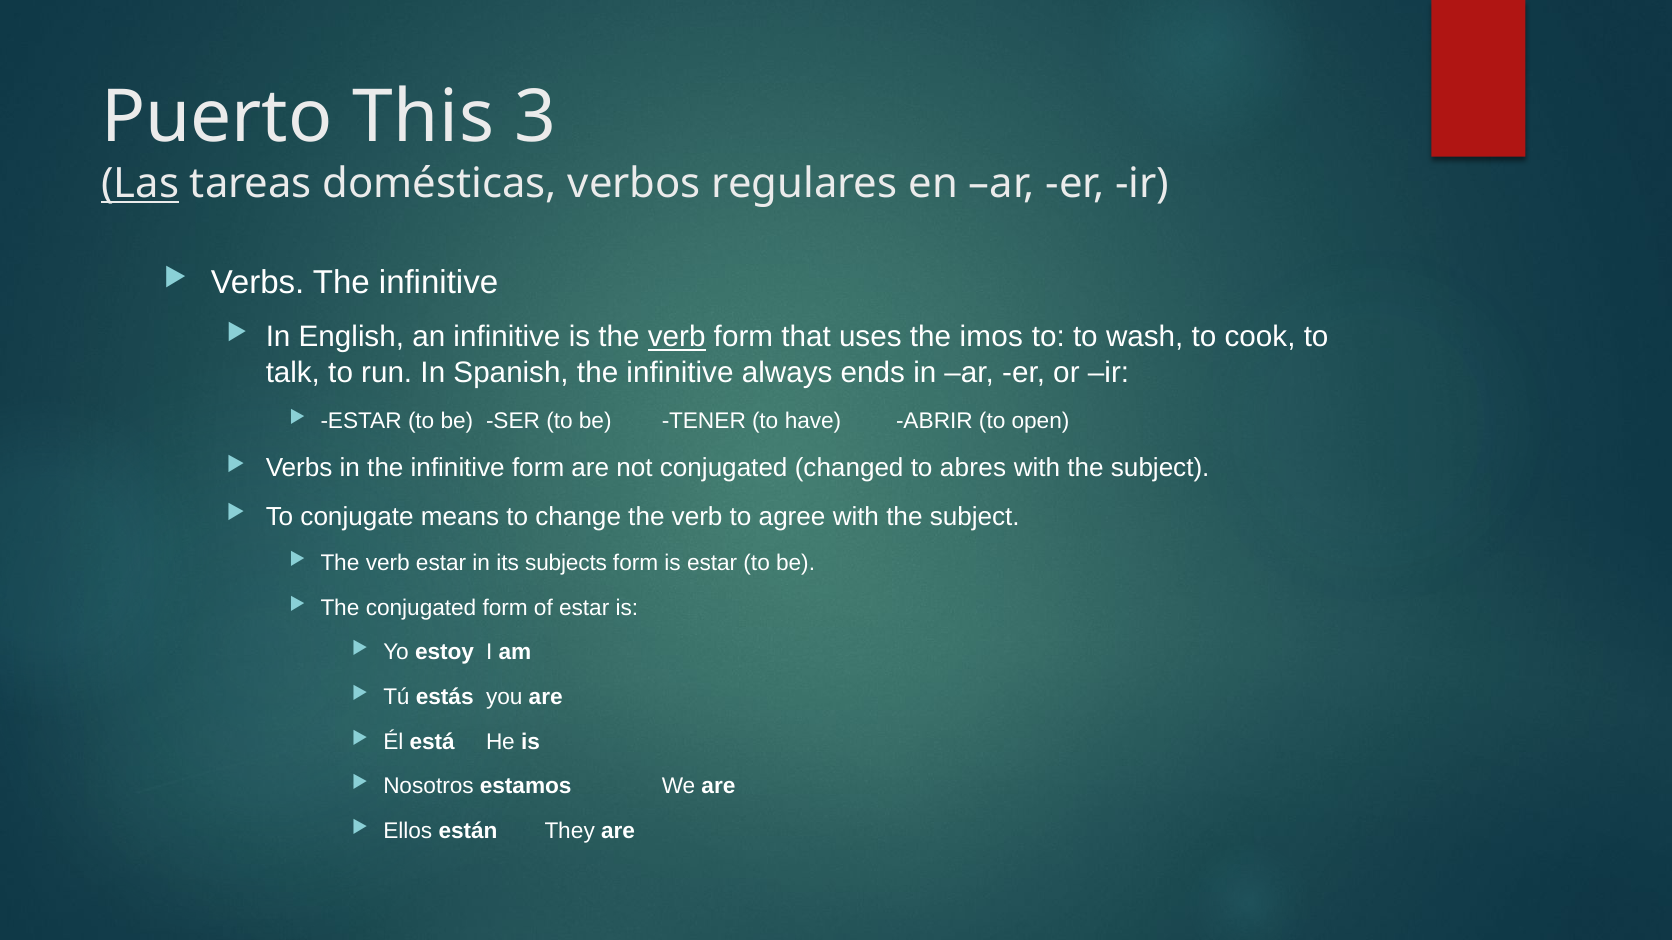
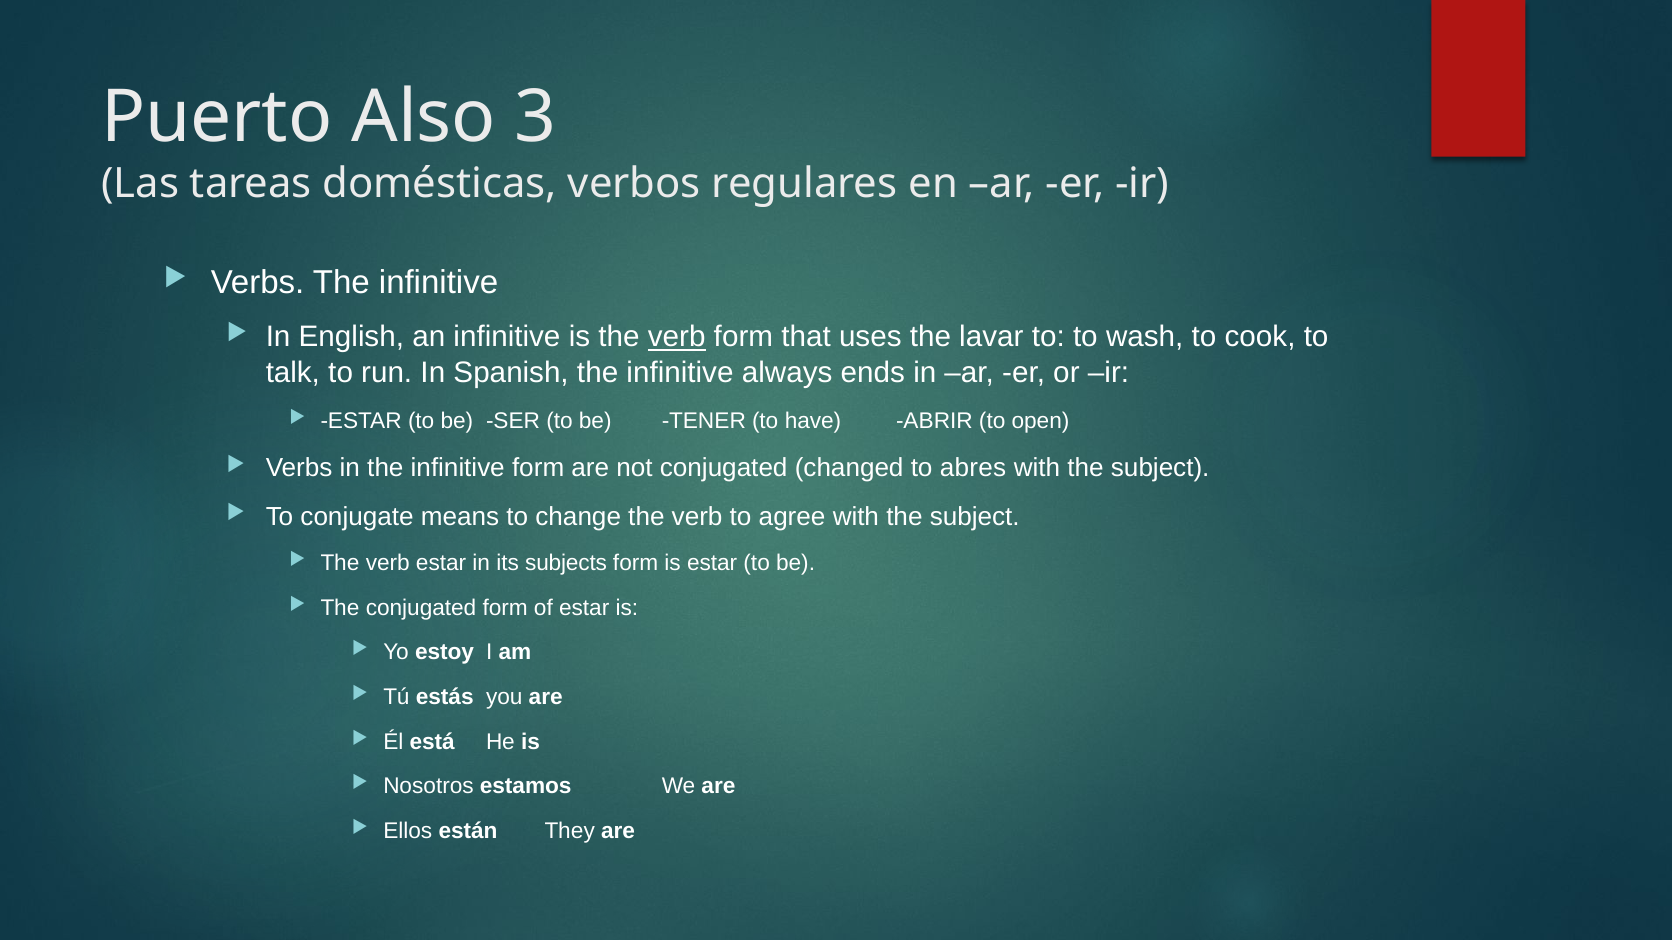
This: This -> Also (424, 117)
Las underline: present -> none (140, 184)
imos: imos -> lavar (991, 337)
